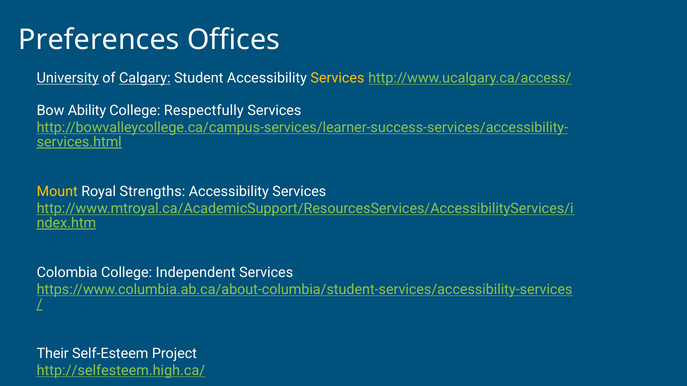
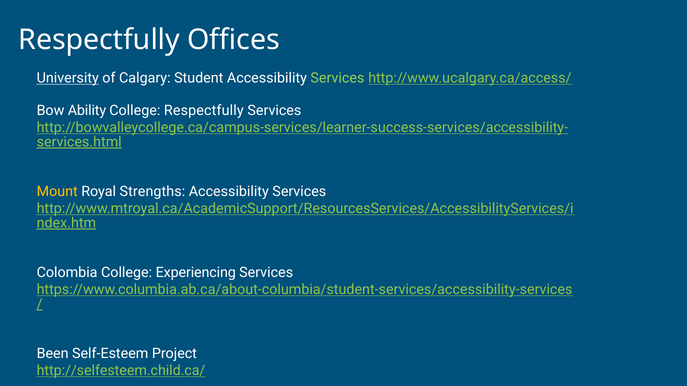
Preferences: Preferences -> Respectfully (99, 40)
Calgary underline: present -> none (145, 78)
Services colour: yellow -> light green (337, 78)
Independent: Independent -> Experiencing (196, 273)
Their: Their -> Been (53, 354)
http://selfesteem.high.ca/: http://selfesteem.high.ca/ -> http://selfesteem.child.ca/ (121, 371)
